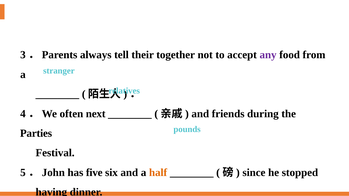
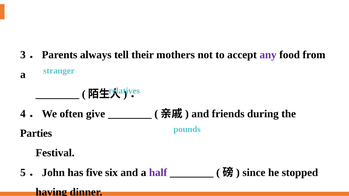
together: together -> mothers (176, 55)
next: next -> give (96, 114)
half colour: orange -> purple (158, 173)
